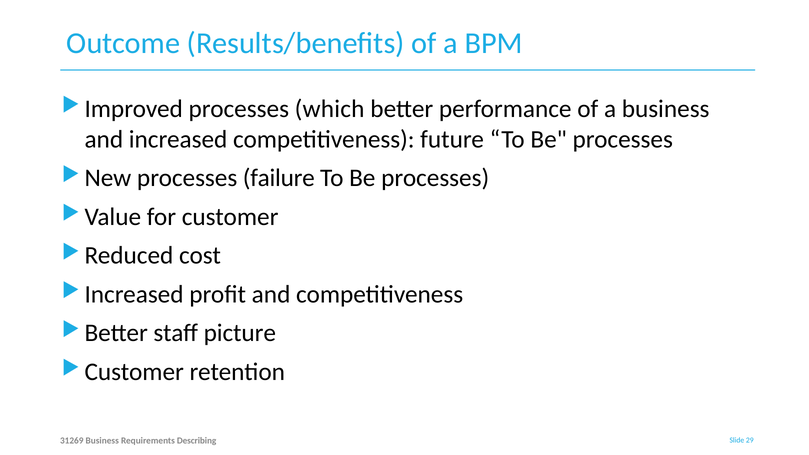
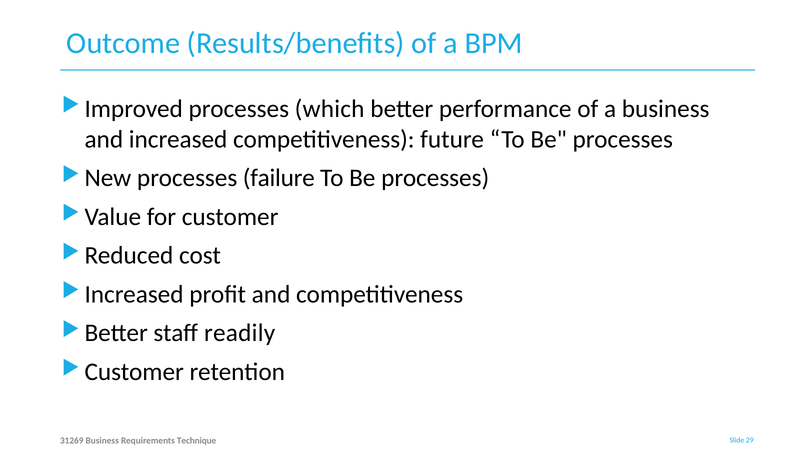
picture: picture -> readily (240, 333)
Describing: Describing -> Technique (197, 441)
